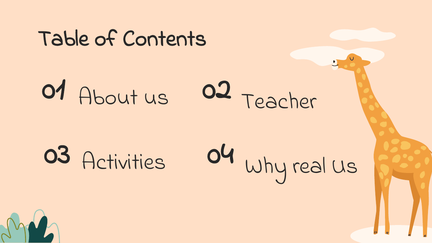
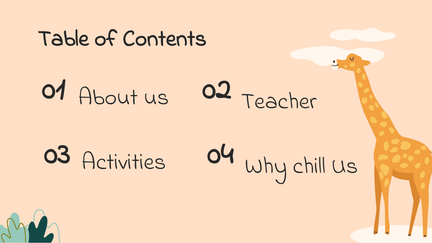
real: real -> chill (309, 165)
